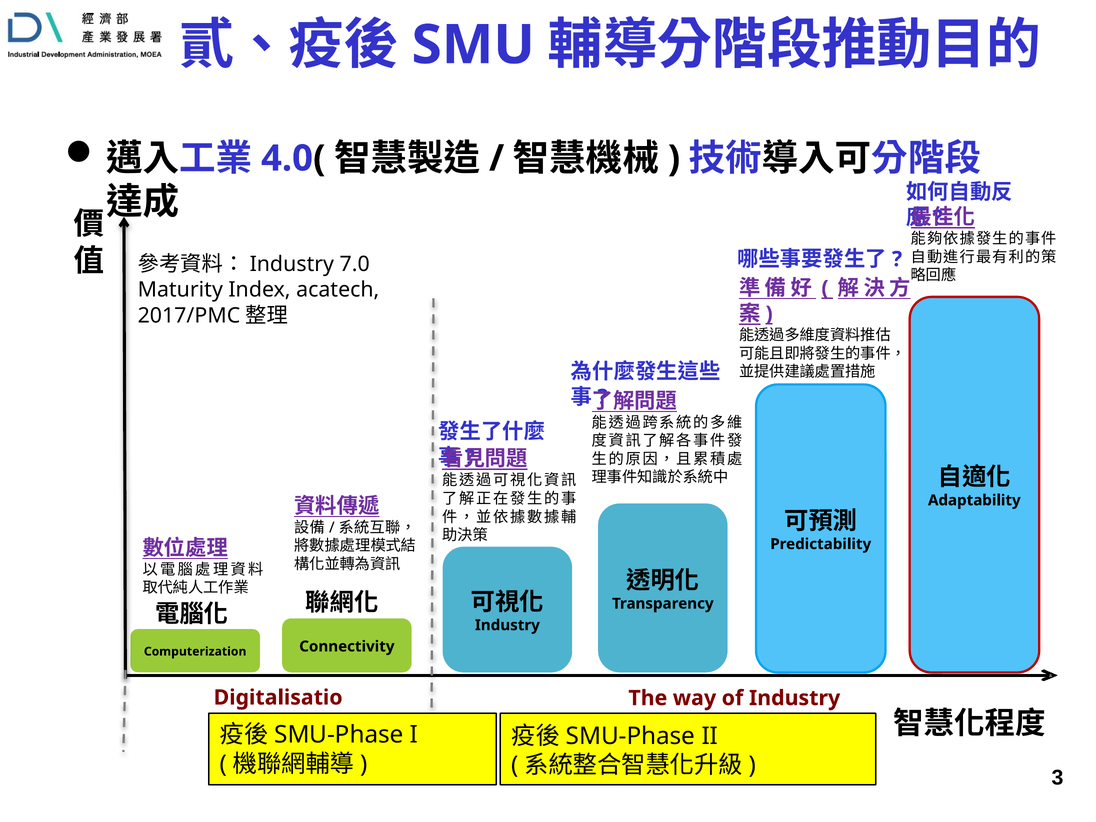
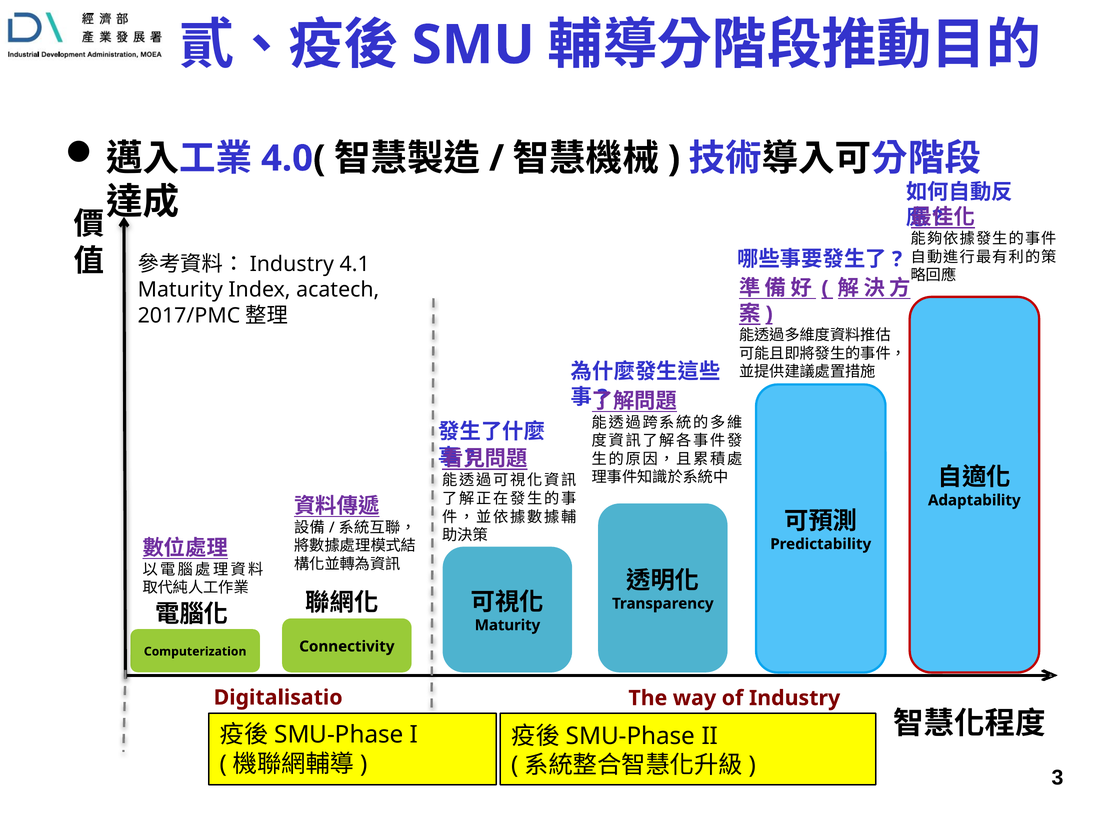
7.0: 7.0 -> 4.1 (355, 264)
Industry: Industry -> Maturity (507, 625)
